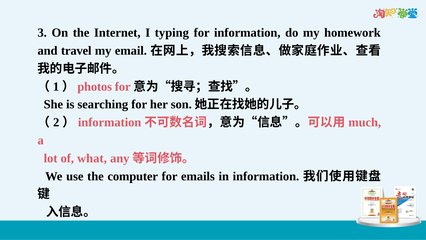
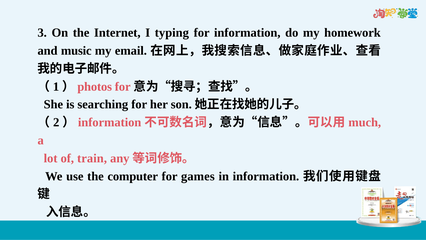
travel: travel -> music (76, 51)
what: what -> train (92, 158)
emails: emails -> games (198, 176)
